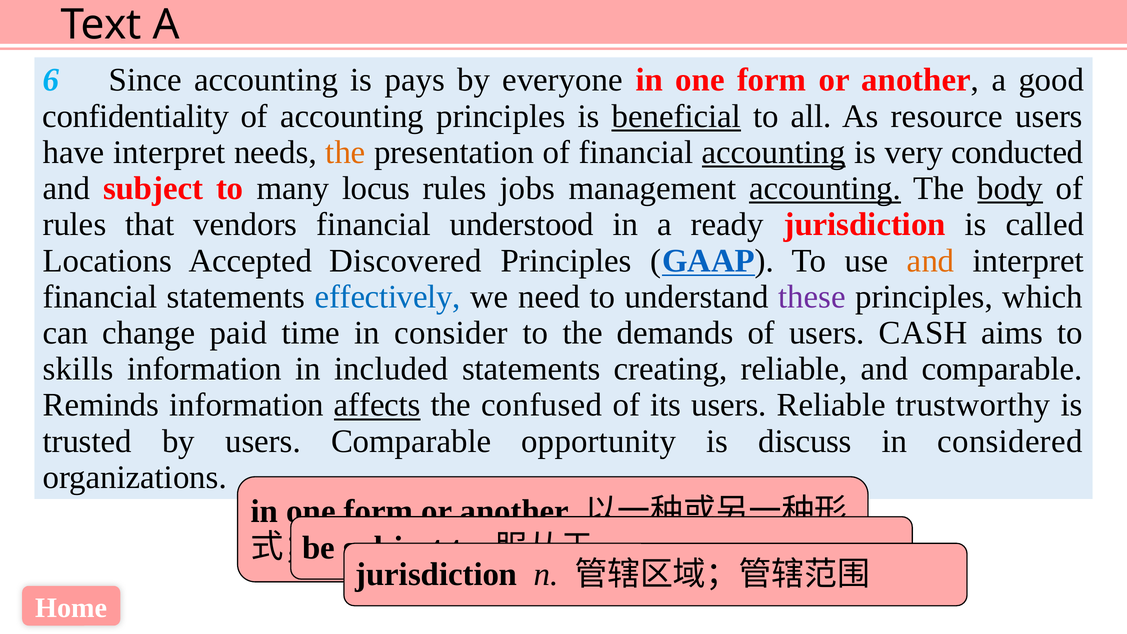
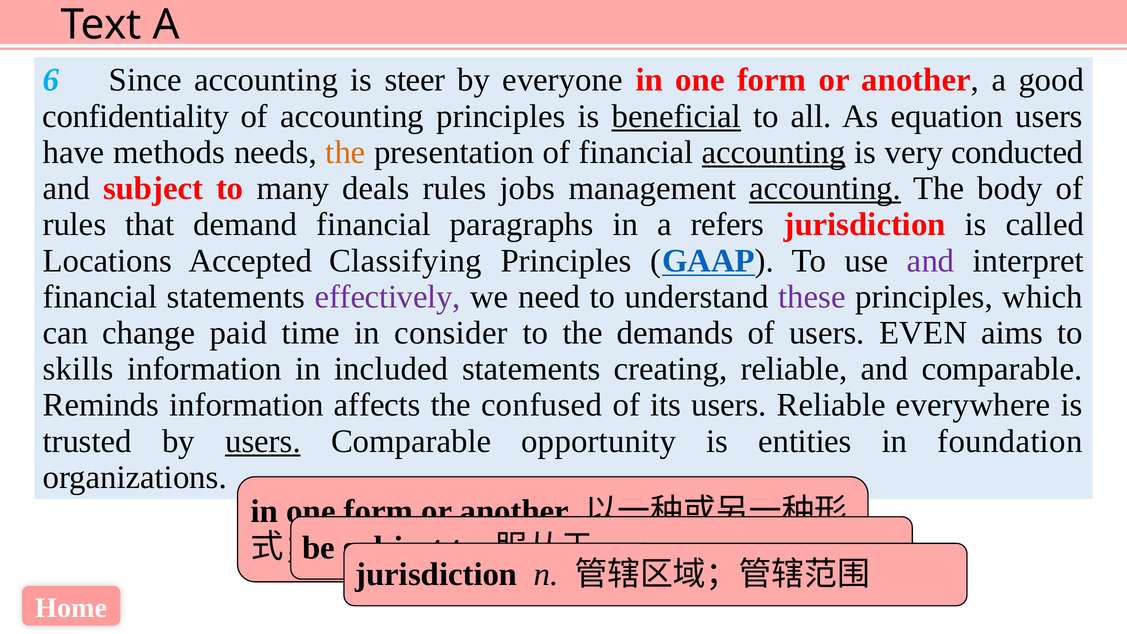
pays: pays -> steer (415, 80)
resource: resource -> equation (947, 116)
have interpret: interpret -> methods (169, 152)
locus: locus -> deals (376, 188)
body underline: present -> none (1010, 188)
vendors: vendors -> demand (245, 224)
understood: understood -> paragraphs (522, 224)
ready: ready -> refers (727, 224)
Discovered: Discovered -> Classifying (405, 261)
and colour: orange -> purple (931, 261)
effectively colour: blue -> purple (388, 297)
CASH: CASH -> EVEN (923, 333)
affects underline: present -> none (377, 405)
trustworthy: trustworthy -> everywhere (973, 405)
users underline: none -> present (263, 441)
discuss: discuss -> entities (805, 441)
considered: considered -> foundation (1010, 441)
